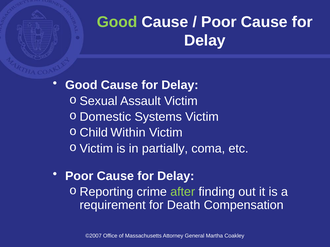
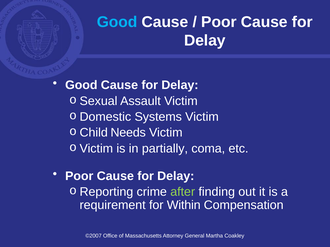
Good colour: light green -> light blue (117, 22)
Within: Within -> Needs (128, 133)
Death: Death -> Within (184, 206)
